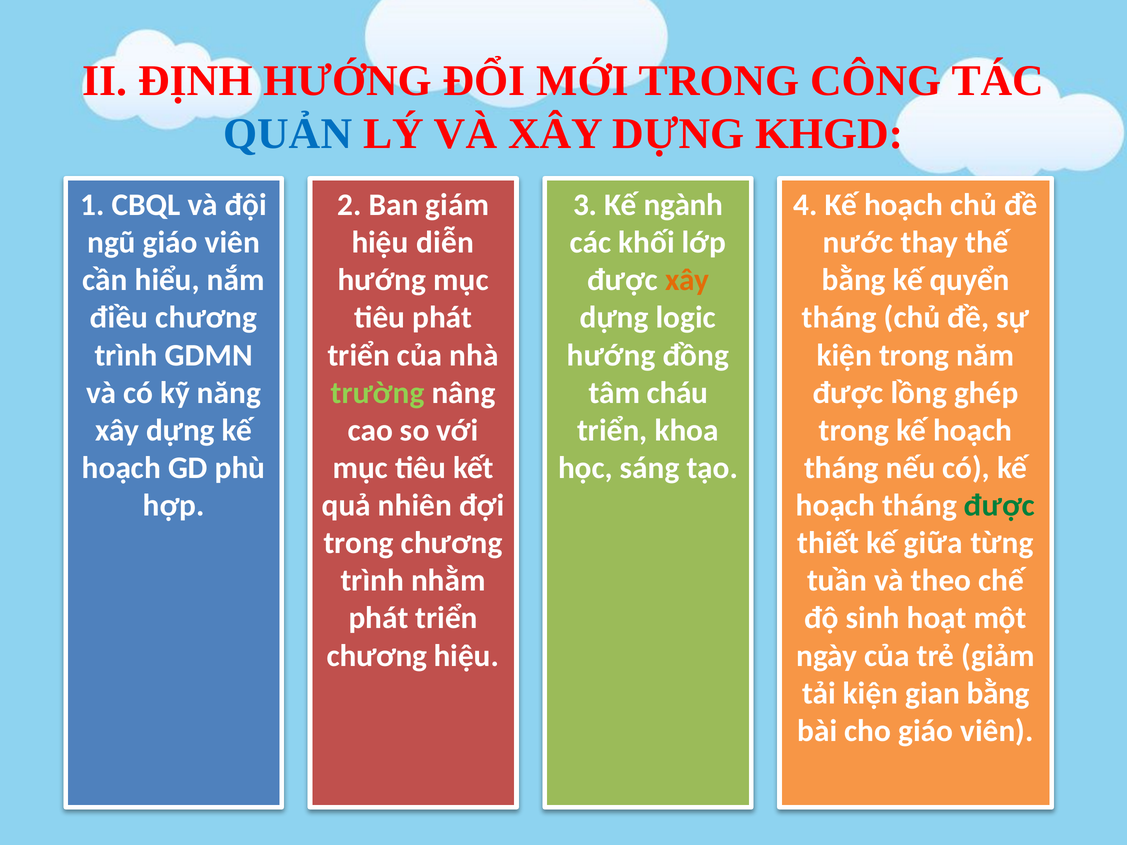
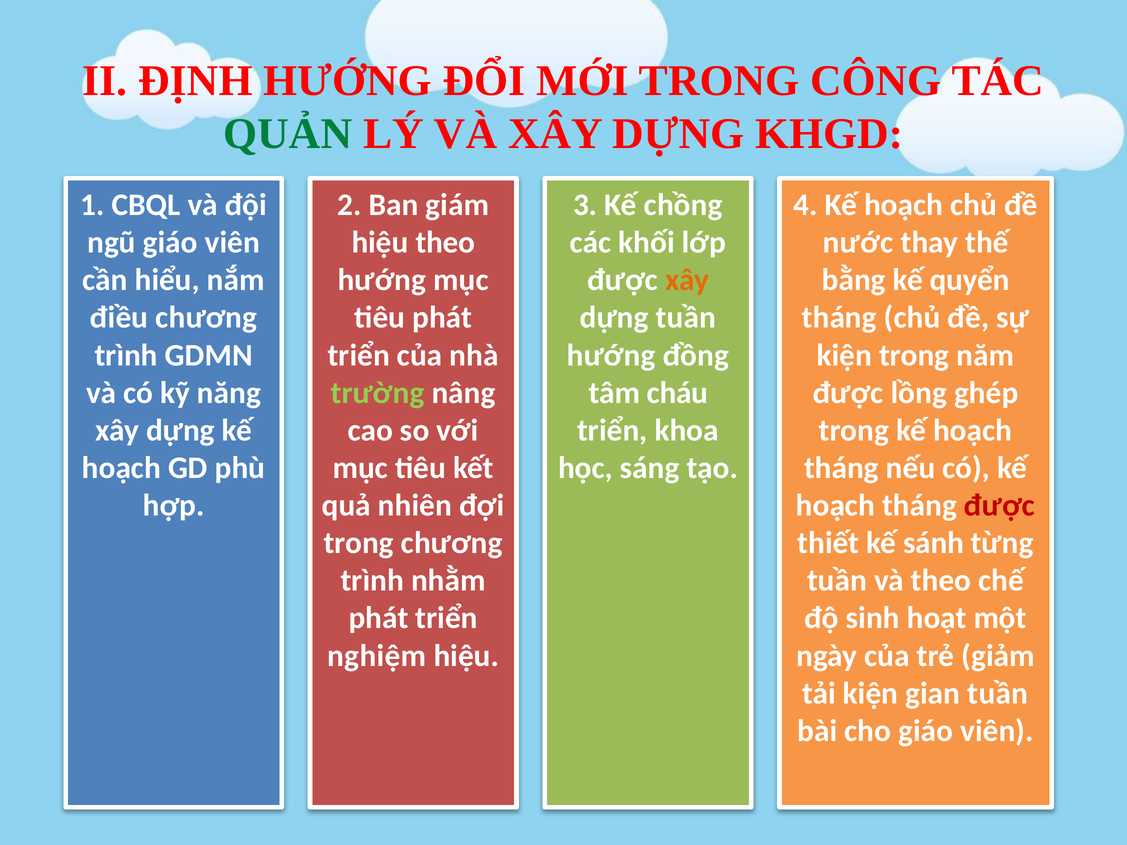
QUẢN colour: blue -> green (288, 134)
ngành: ngành -> chồng (683, 205)
hiệu diễn: diễn -> theo (445, 243)
dựng logic: logic -> tuần (686, 318)
được colour: green -> red (999, 506)
giữa: giữa -> sánh (934, 543)
chương: chương -> nghiệm (377, 656)
gian bằng: bằng -> tuần (998, 694)
